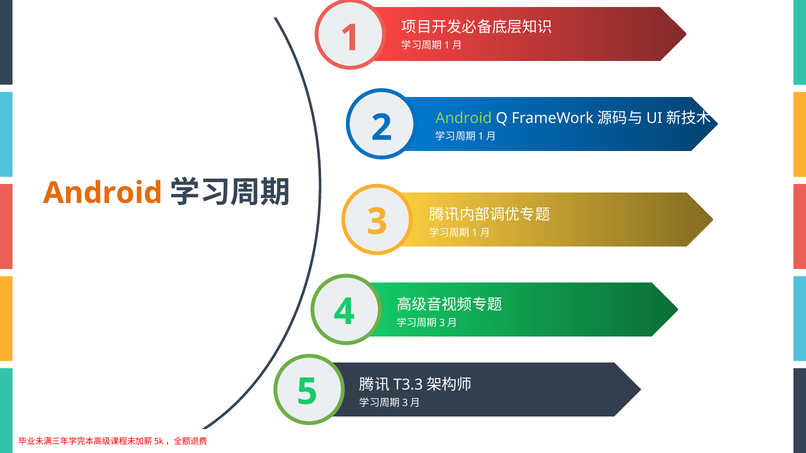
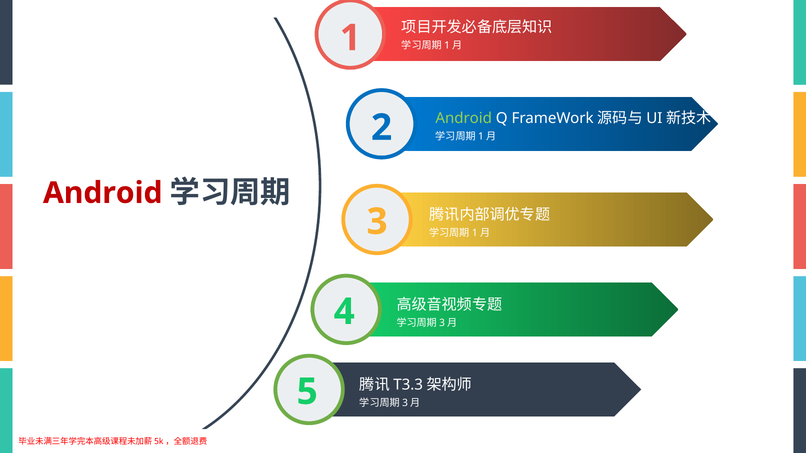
Android colour: orange -> red (103, 193)
